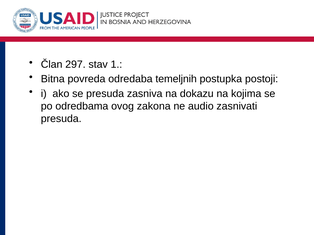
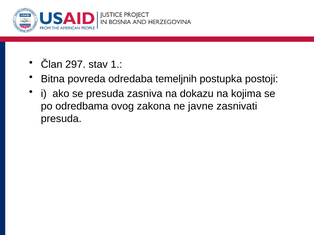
audio: audio -> javne (201, 106)
